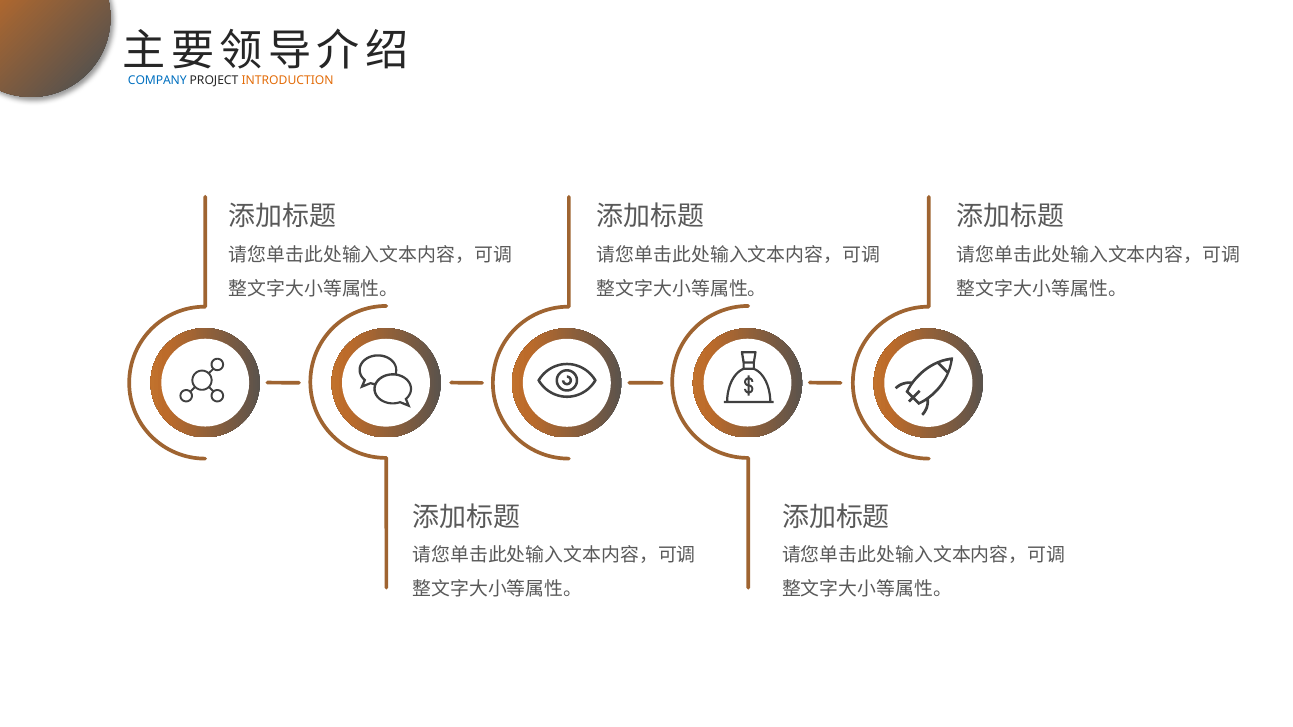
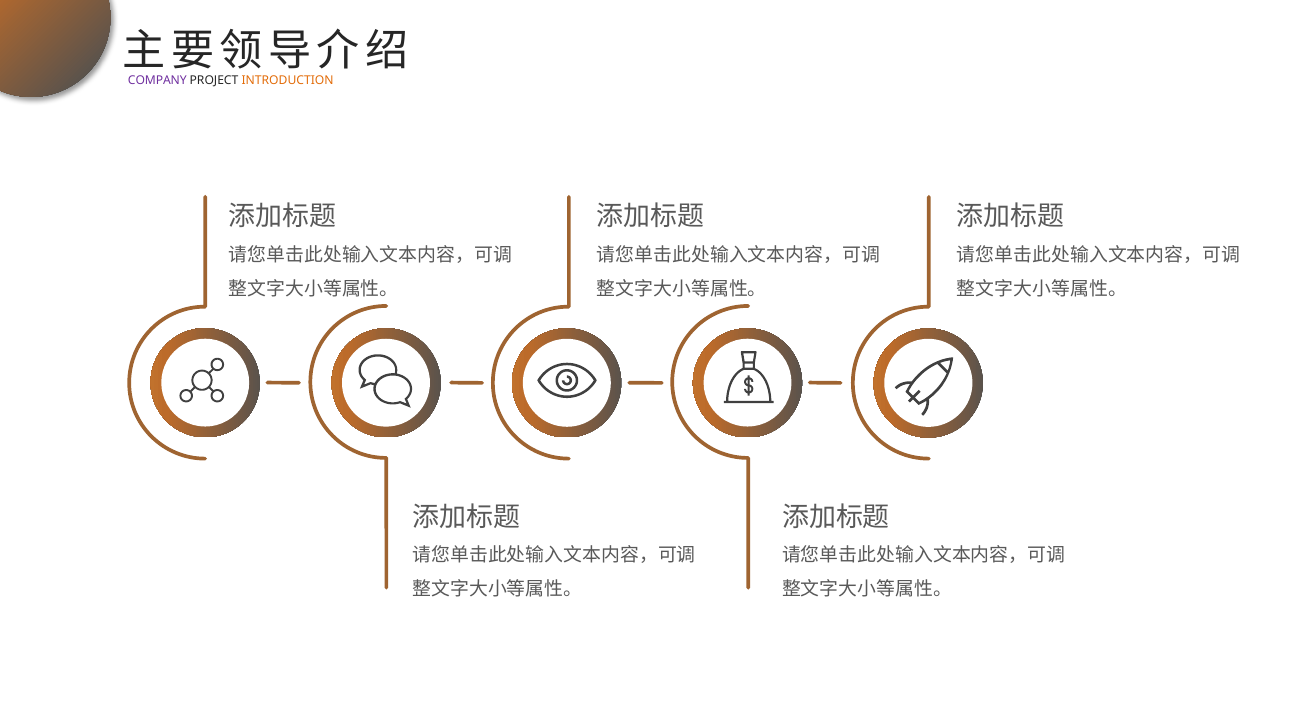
COMPANY colour: blue -> purple (157, 81)
